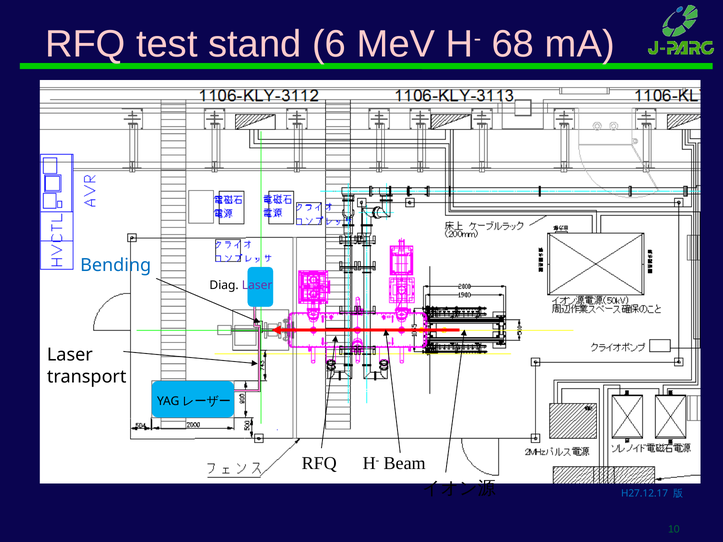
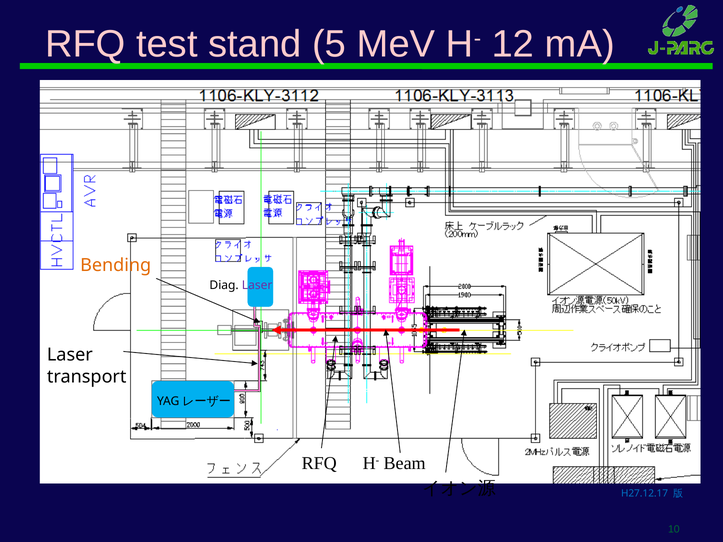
6: 6 -> 5 (329, 44)
68: 68 -> 12 (513, 44)
Bending colour: blue -> orange (116, 265)
